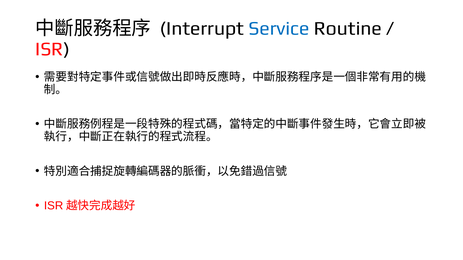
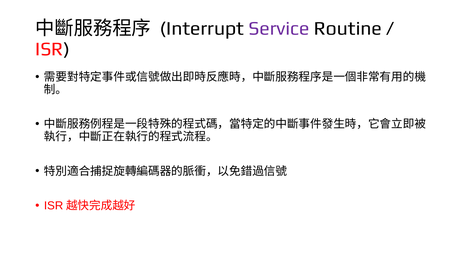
Service colour: blue -> purple (279, 28)
